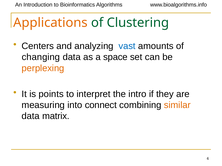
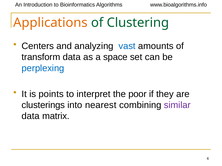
changing: changing -> transform (41, 57)
perplexing colour: orange -> blue (43, 68)
intro: intro -> poor (137, 94)
measuring: measuring -> clusterings (43, 105)
connect: connect -> nearest (101, 105)
similar colour: orange -> purple (177, 105)
